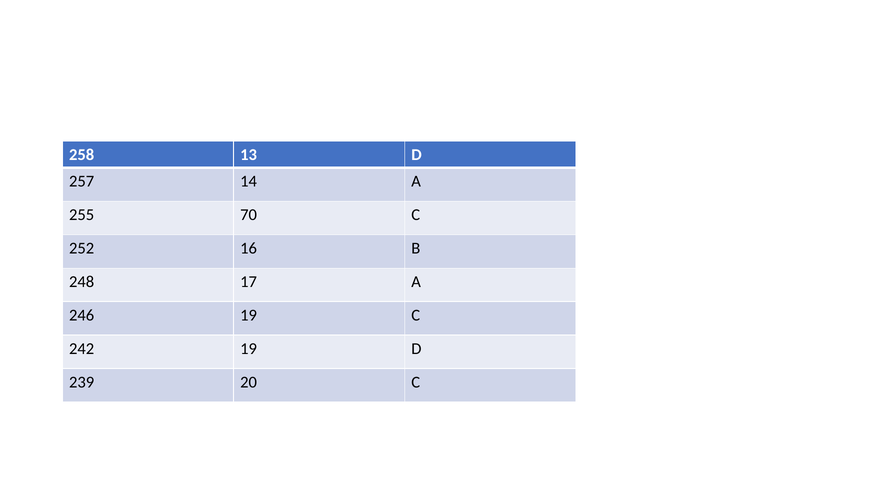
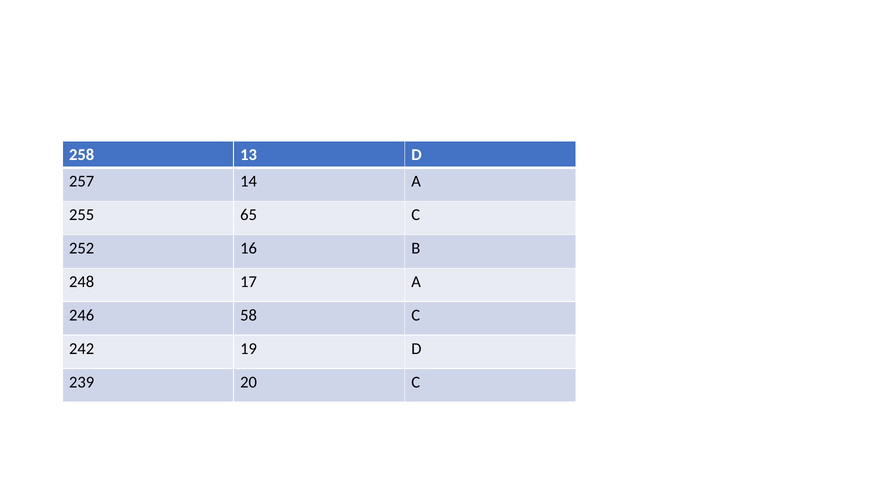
70: 70 -> 65 (249, 215)
246 19: 19 -> 58 (249, 316)
